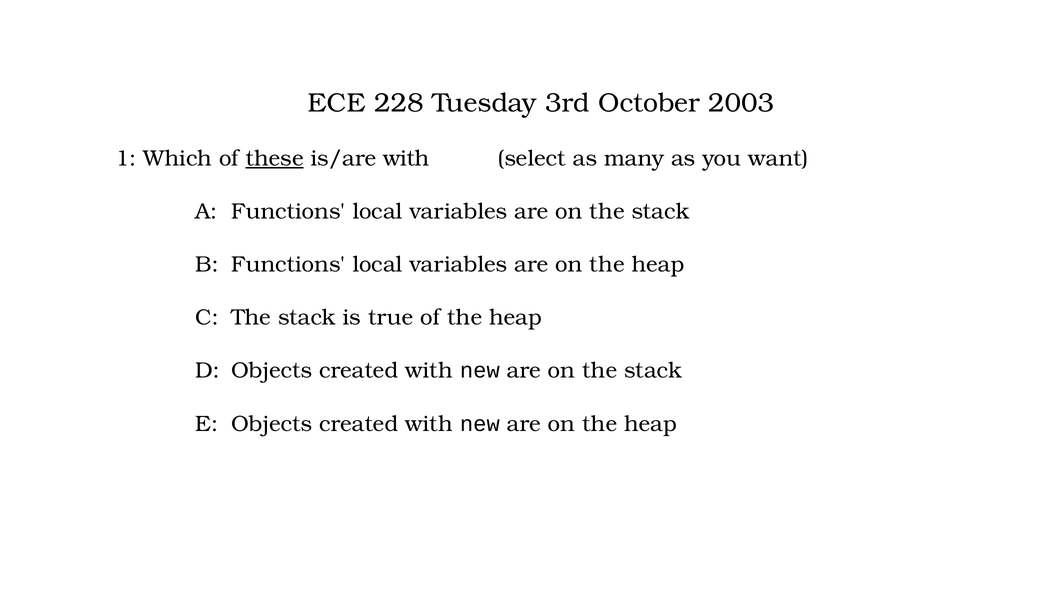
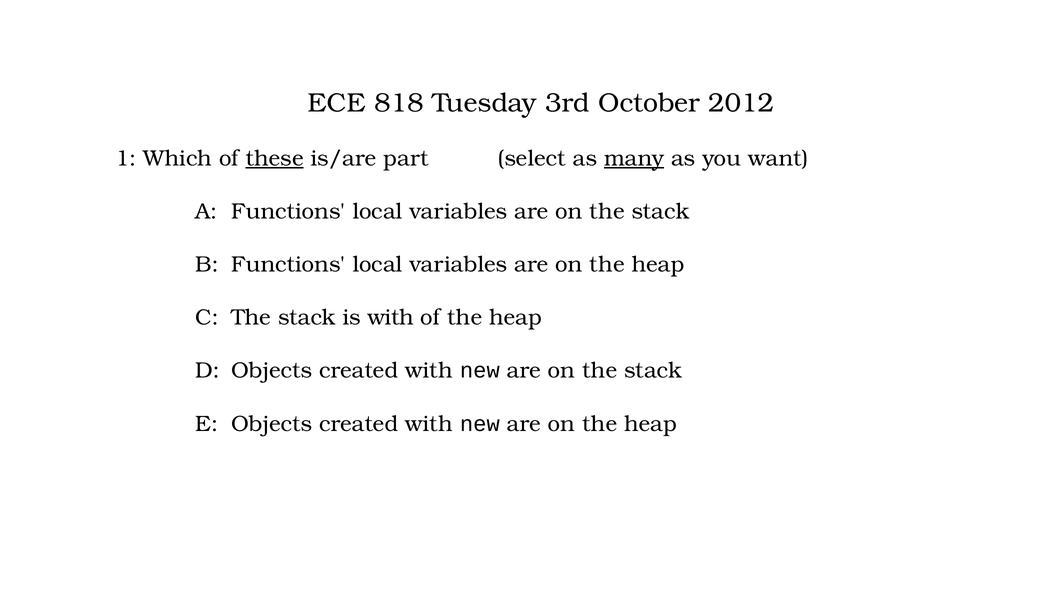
228: 228 -> 818 (399, 103)
2003: 2003 -> 2012 (741, 103)
is/are with: with -> part (406, 158)
many underline: none -> present (634, 158)
is true: true -> with (391, 318)
